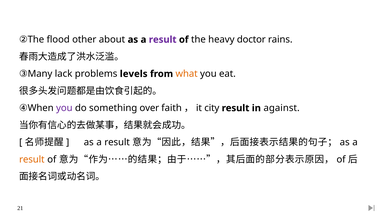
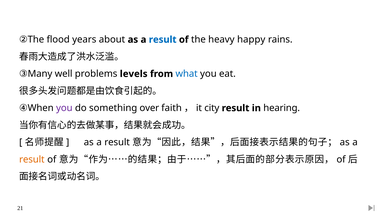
other: other -> years (84, 40)
result colour: purple -> blue (163, 40)
doctor: doctor -> happy (251, 40)
lack: lack -> well (64, 74)
what colour: orange -> blue (187, 74)
against: against -> hearing (282, 108)
